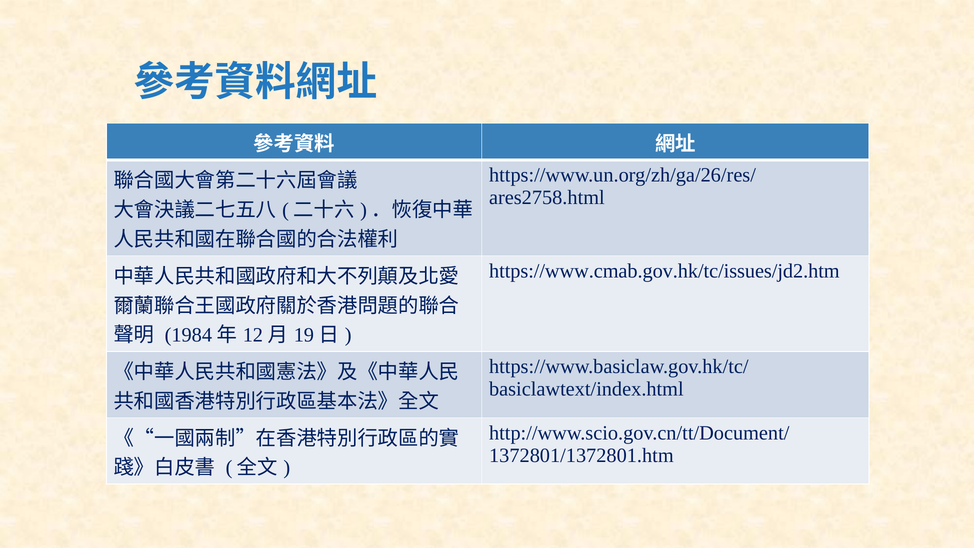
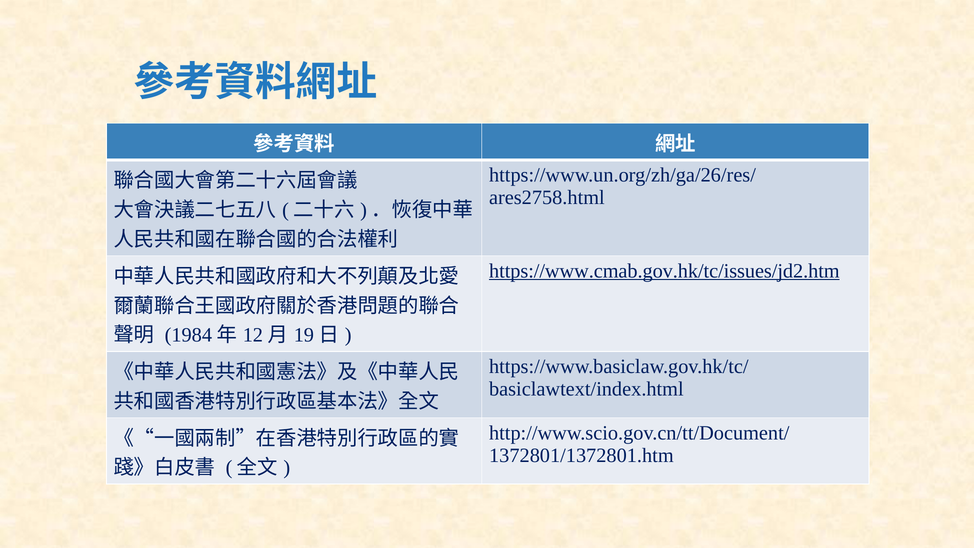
https://www.cmab.gov.hk/tc/issues/jd2.htm underline: none -> present (664, 271)
